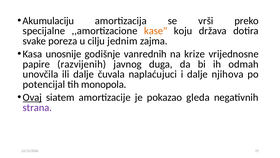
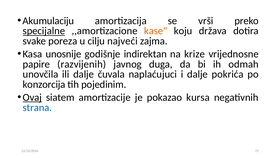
specijalne underline: none -> present (44, 31)
jednim: jednim -> najveći (122, 41)
vanrednih: vanrednih -> indirektan (145, 54)
njihova: njihova -> pokrića (228, 74)
potencijal: potencijal -> konzorcija (44, 84)
monopola: monopola -> pojedinim (104, 84)
gleda: gleda -> kursa (198, 97)
strana colour: purple -> blue (37, 107)
